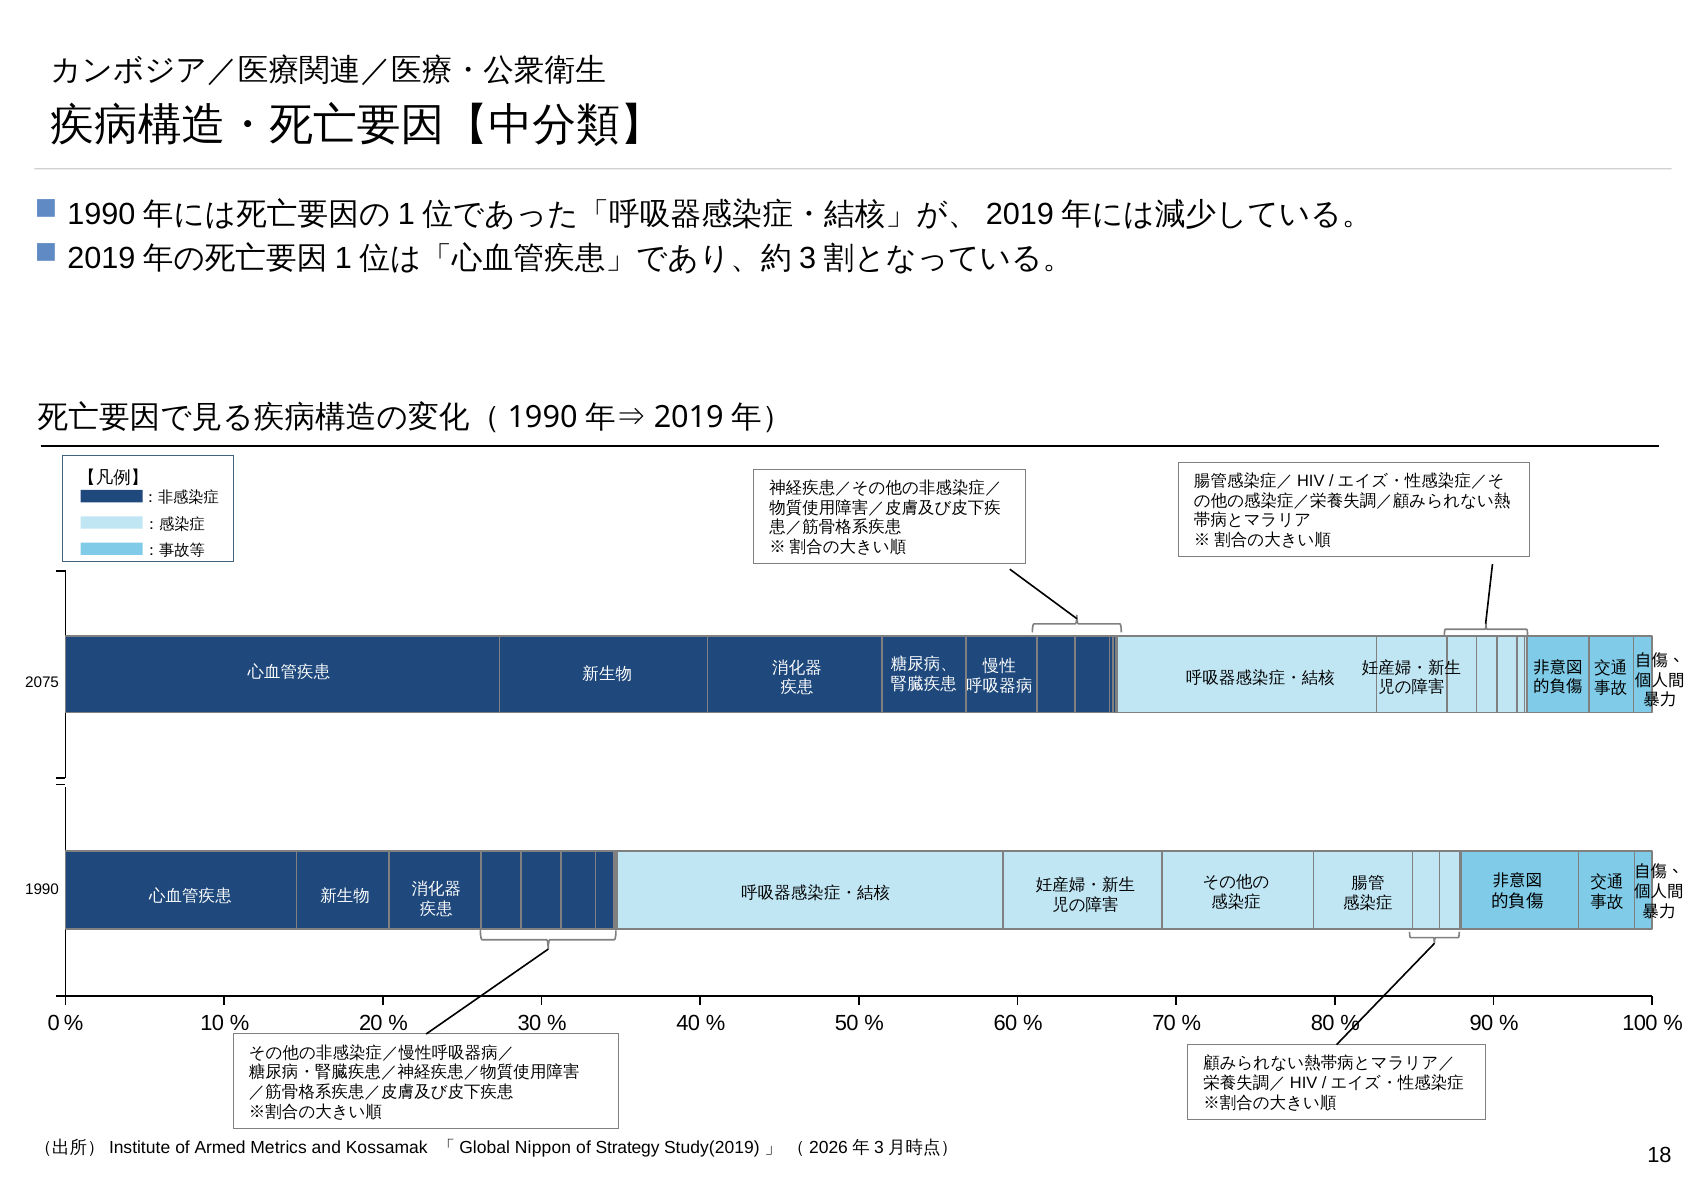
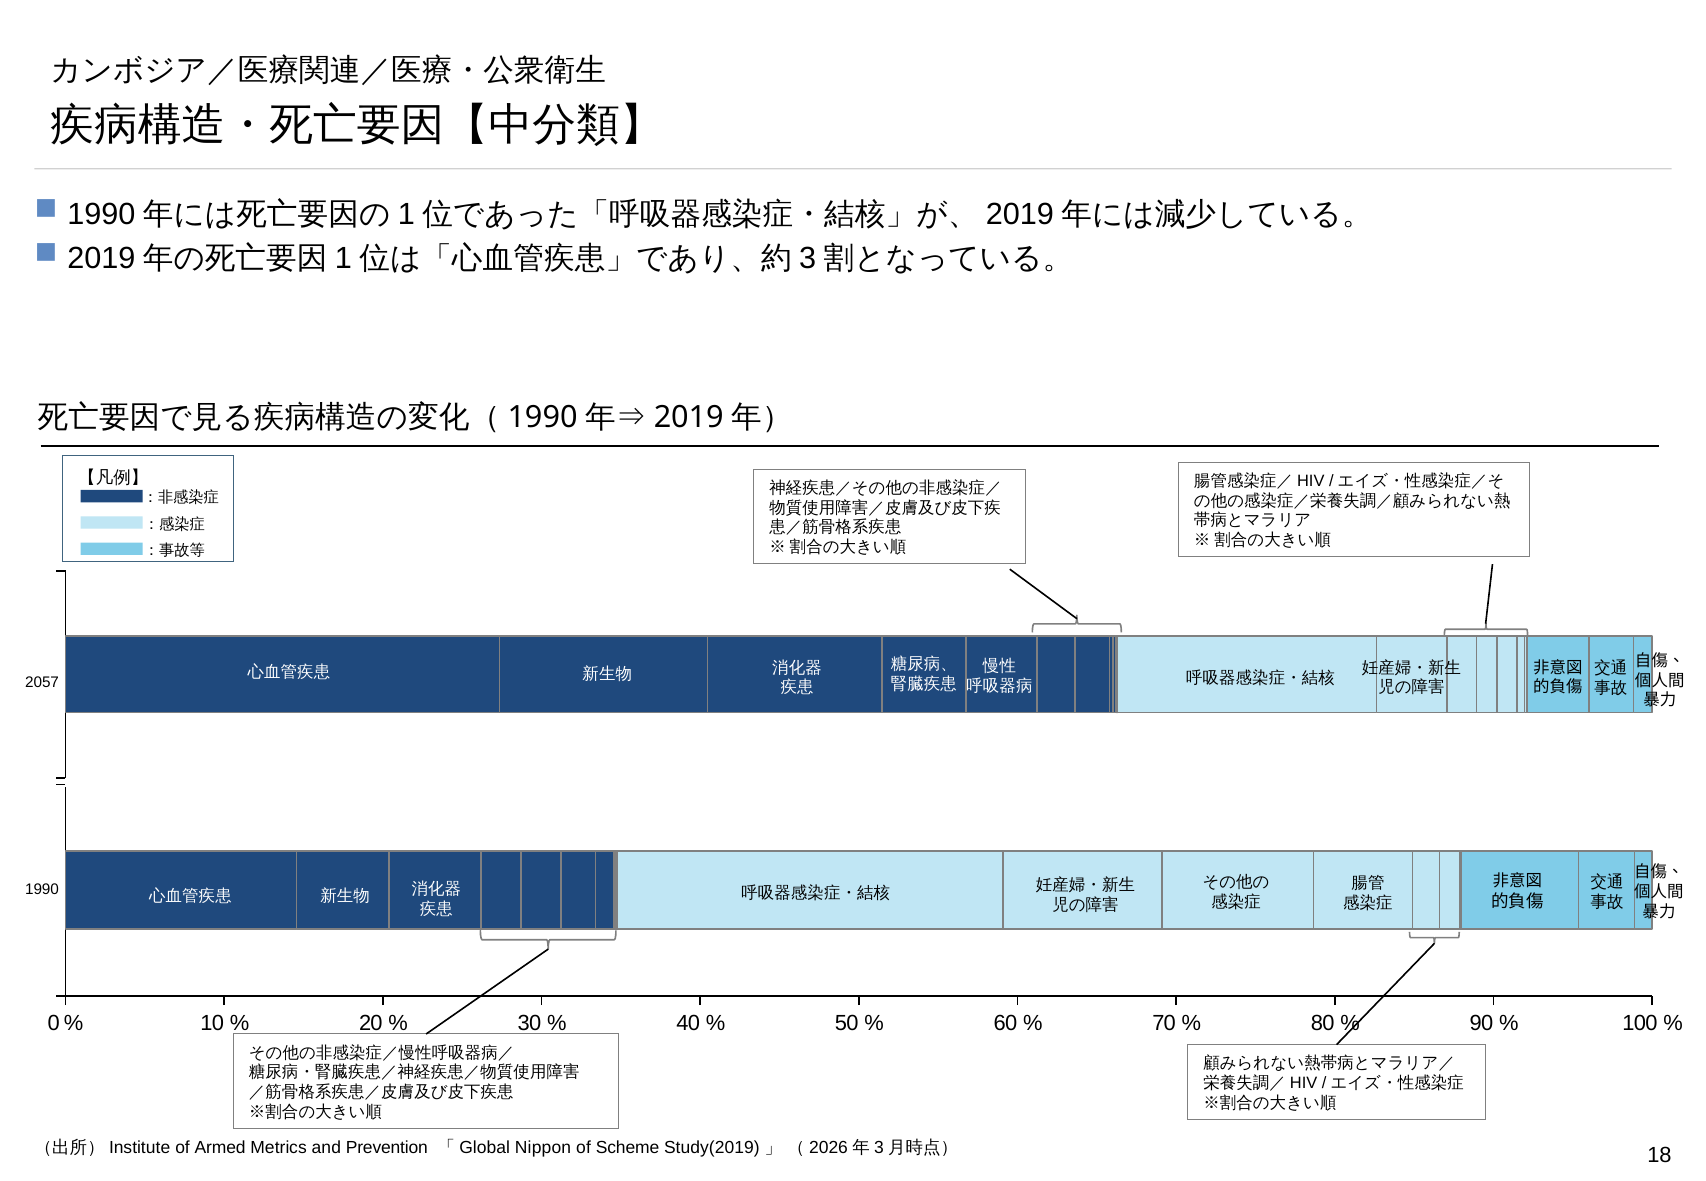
2075: 2075 -> 2057 (42, 683)
Kossamak: Kossamak -> Prevention (387, 1148)
Strategy: Strategy -> Scheme (628, 1148)
